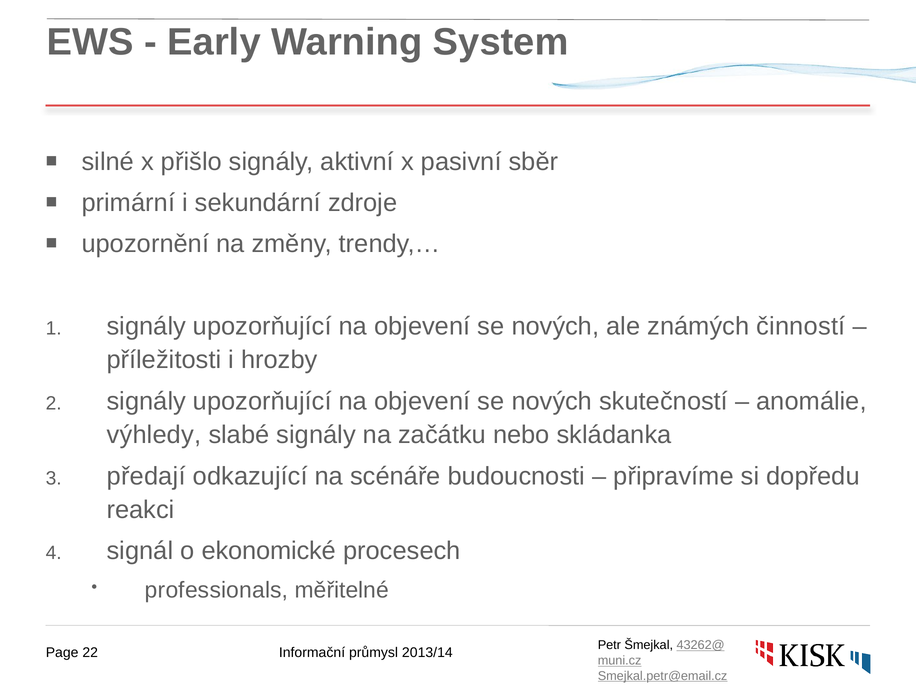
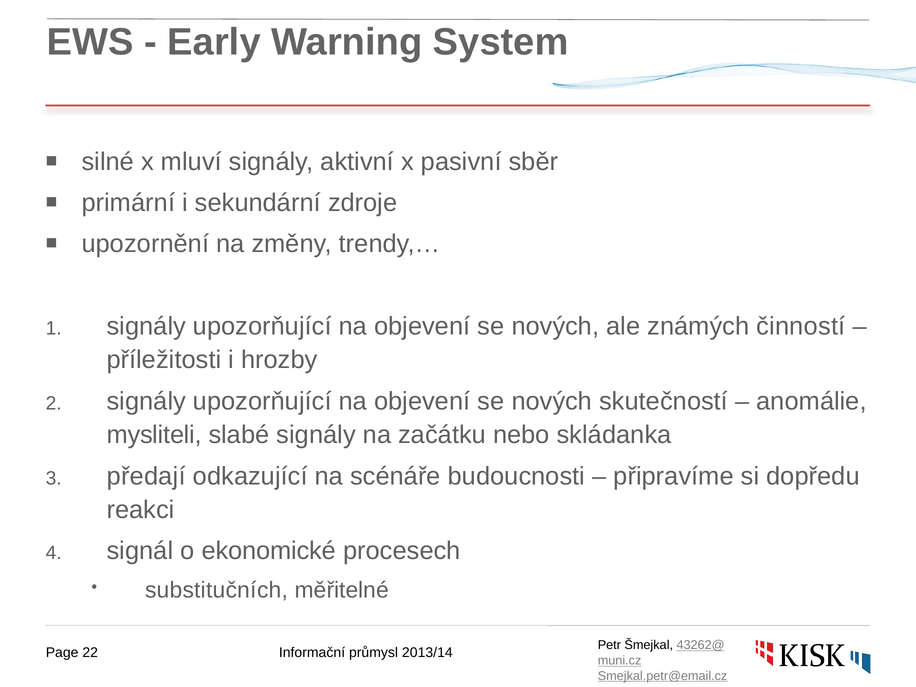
přišlo: přišlo -> mluví (191, 162)
výhledy: výhledy -> mysliteli (154, 435)
professionals: professionals -> substitučních (217, 590)
